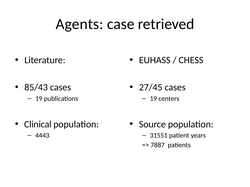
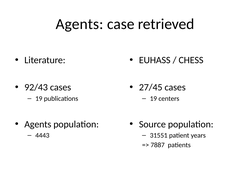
85/43: 85/43 -> 92/43 (36, 88)
Clinical: Clinical -> Agents (38, 125)
